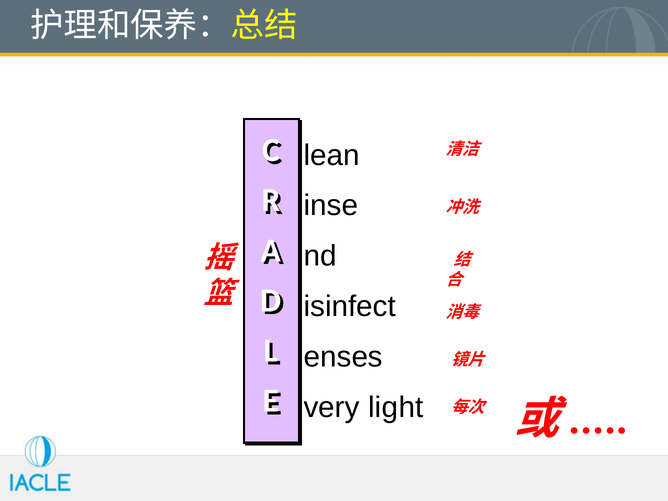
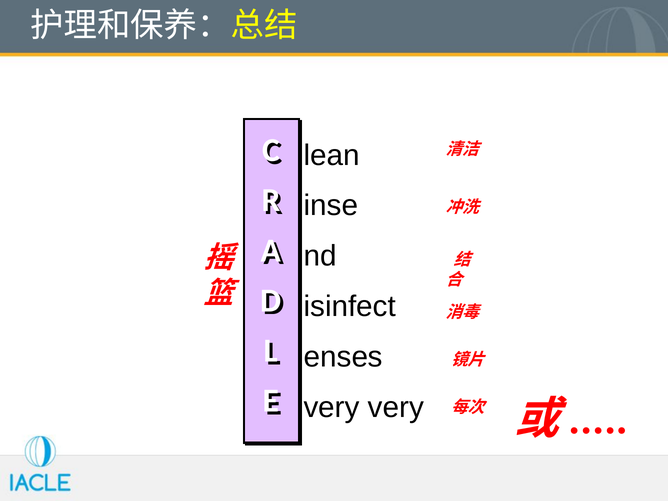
very light: light -> very (396, 408)
